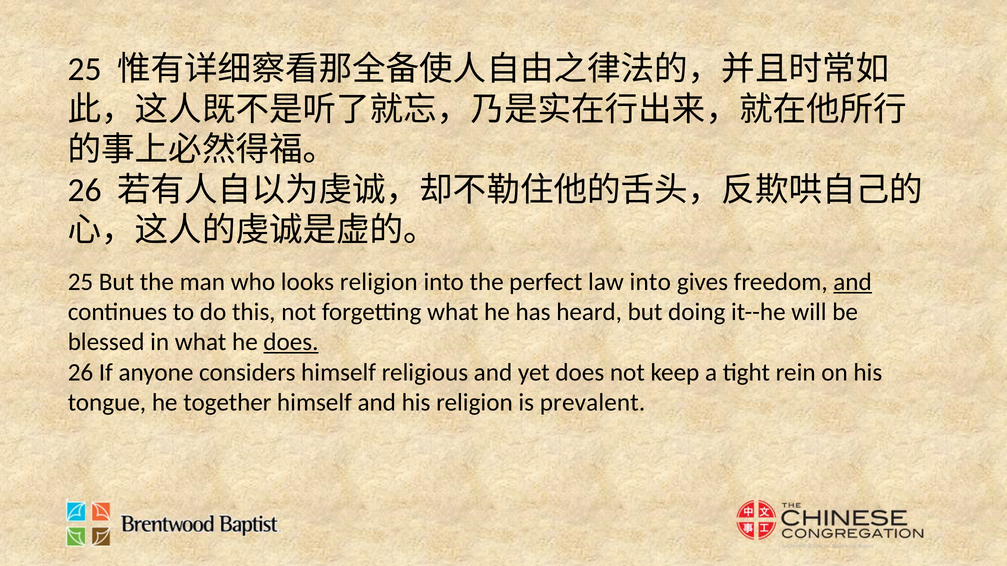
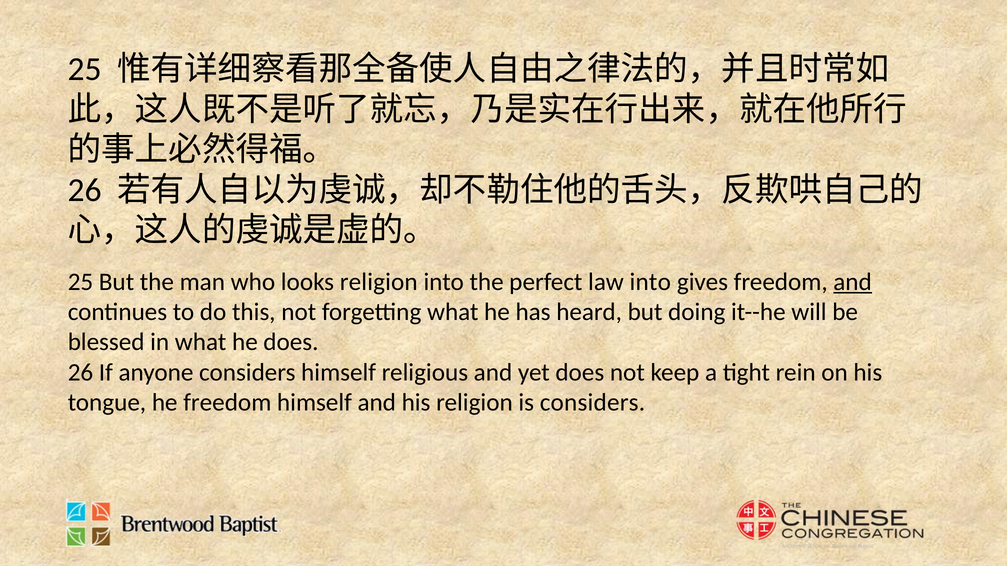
does underline: present -> none (291, 342)
he together: together -> freedom (227, 403)
is prevalent: prevalent -> considers (592, 403)
